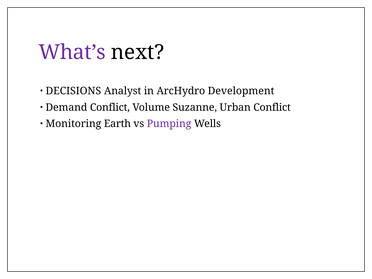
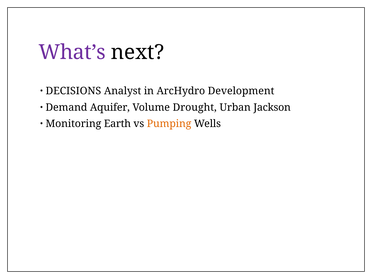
Demand Conflict: Conflict -> Aquifer (110, 107)
Suzanne: Suzanne -> Drought (195, 107)
Urban Conflict: Conflict -> Jackson (272, 107)
Pumping colour: purple -> orange (169, 124)
